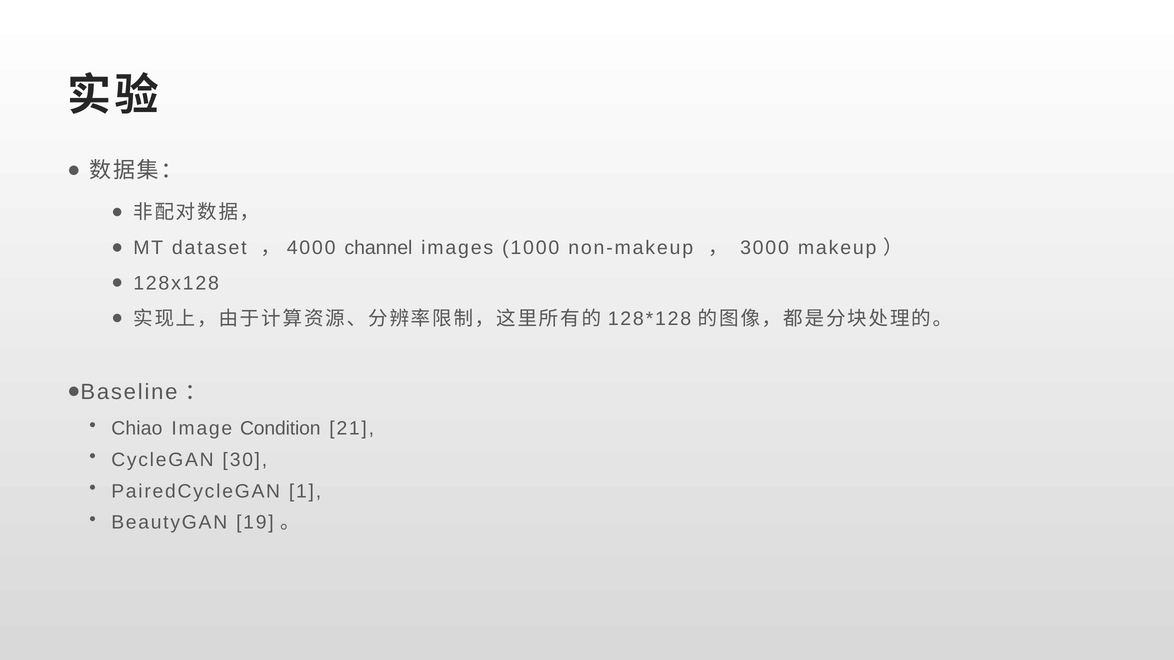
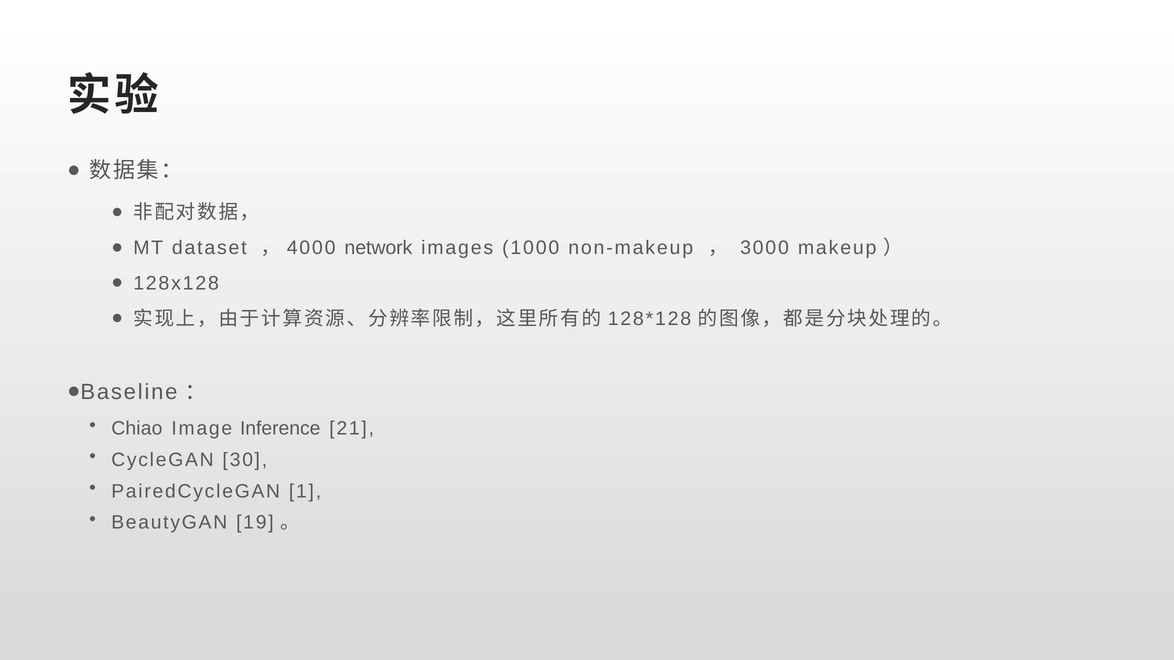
channel: channel -> network (378, 248)
Condition: Condition -> Inference (280, 429)
